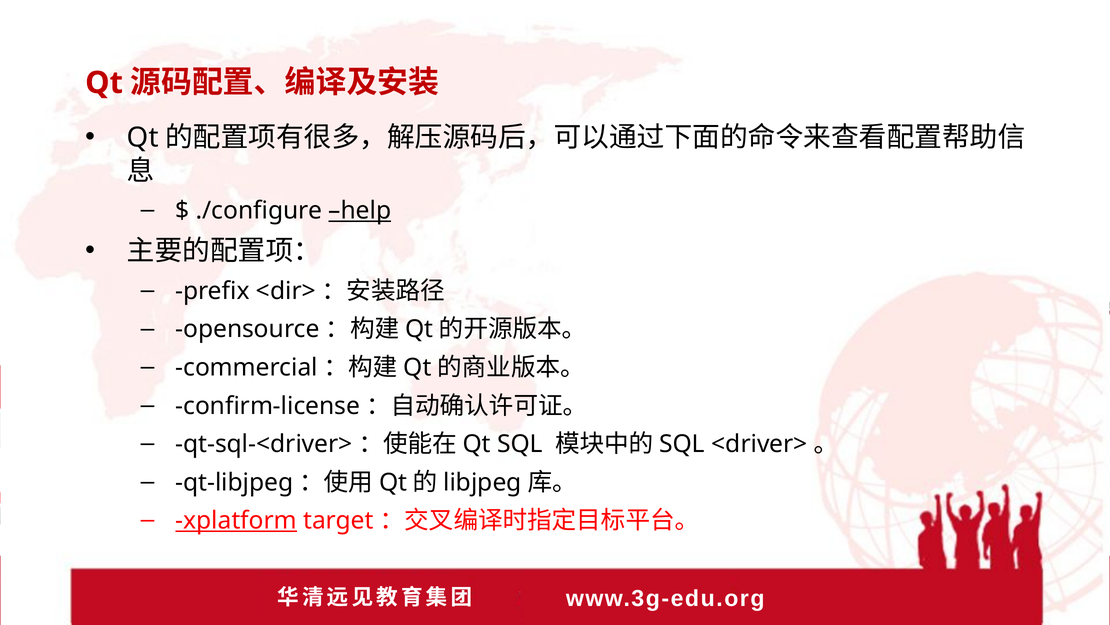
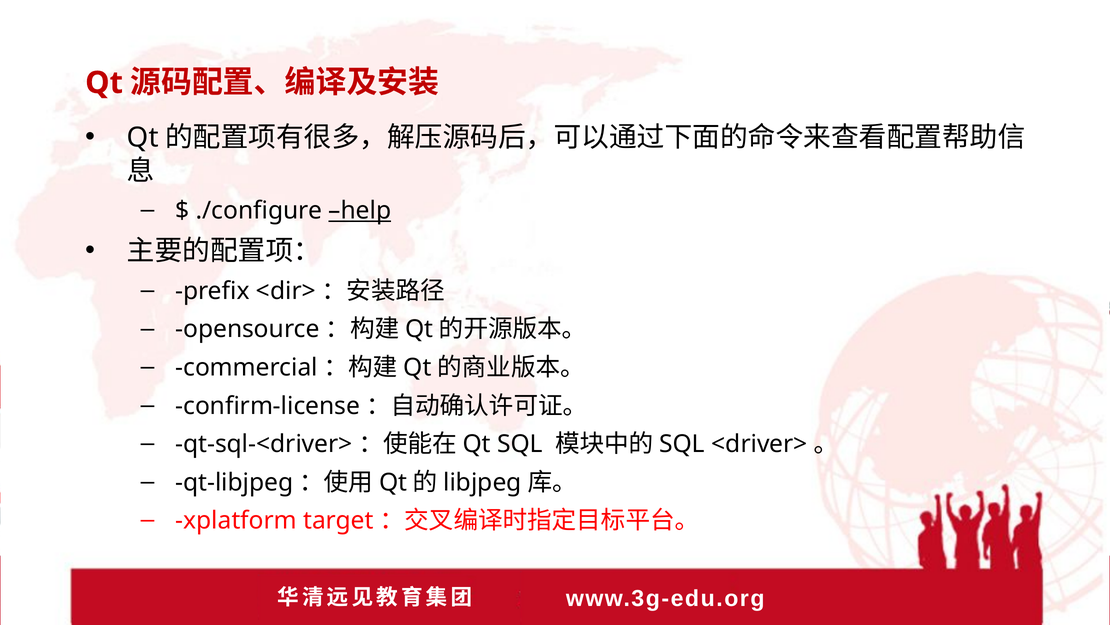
xplatform underline: present -> none (236, 520)
